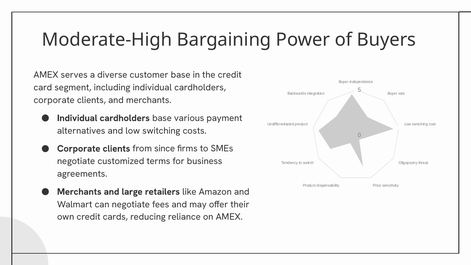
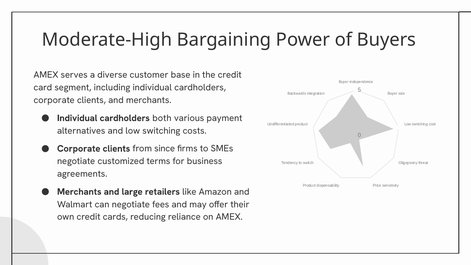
cardholders base: base -> both (162, 118)
